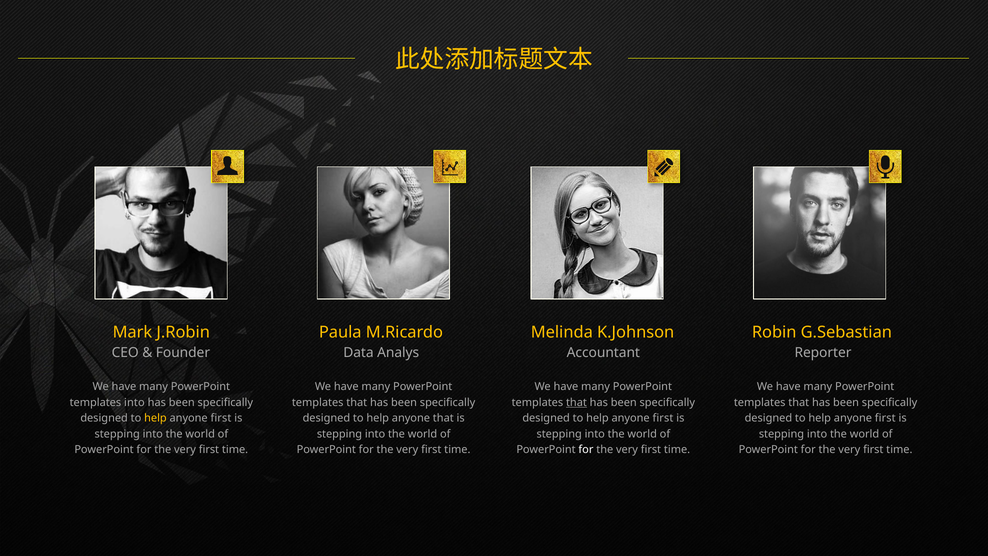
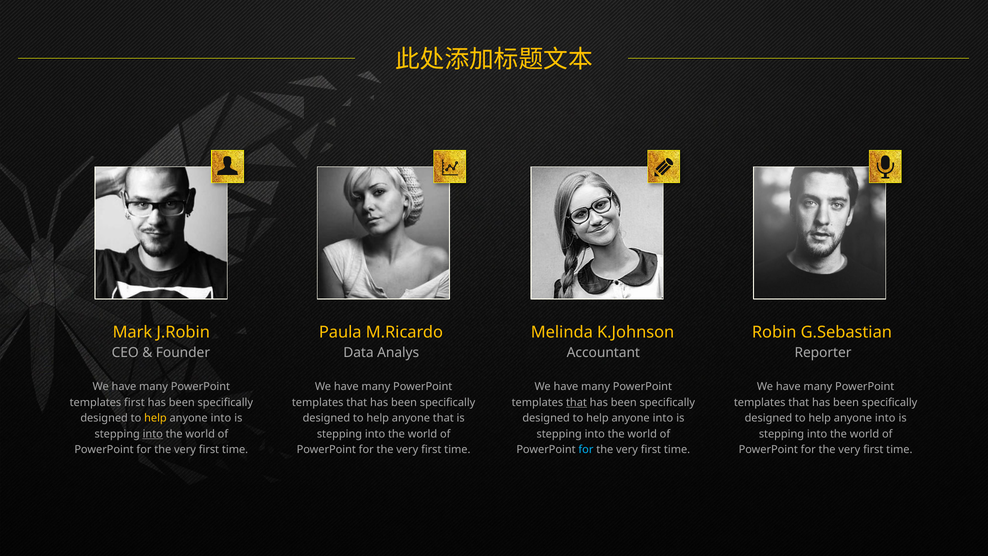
templates into: into -> first (134, 402)
first: first -> into (221, 418)
first: first -> into (663, 418)
first: first -> into (885, 418)
into underline: none -> present (153, 434)
for colour: white -> light blue (586, 450)
